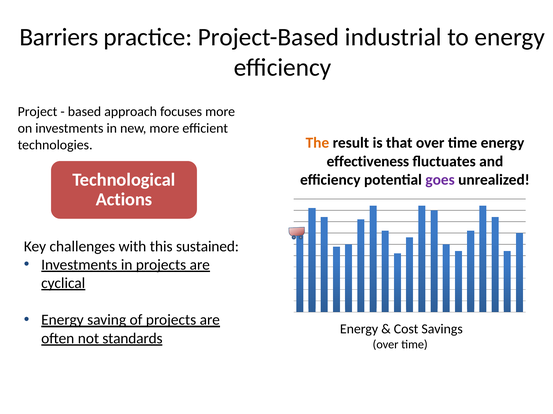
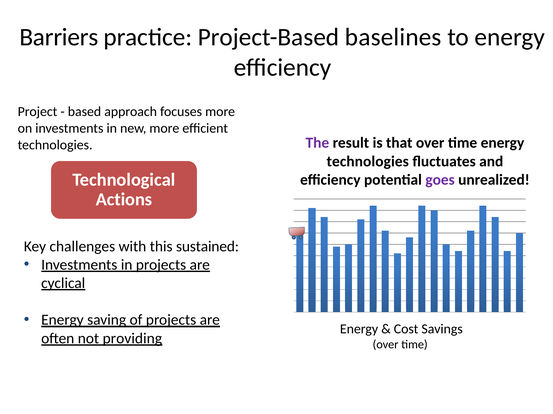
industrial: industrial -> baselines (393, 37)
The colour: orange -> purple (317, 143)
effectiveness: effectiveness -> technologies (368, 162)
standards: standards -> providing (132, 339)
